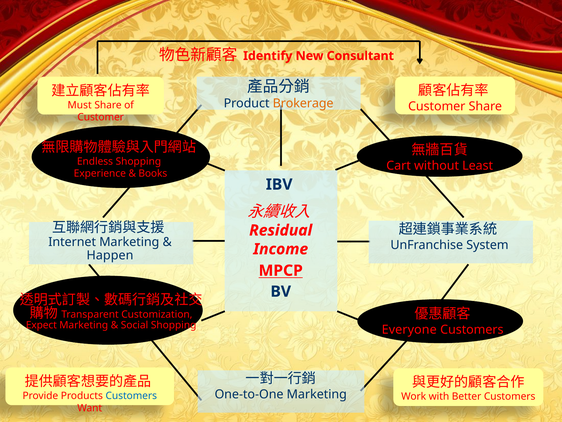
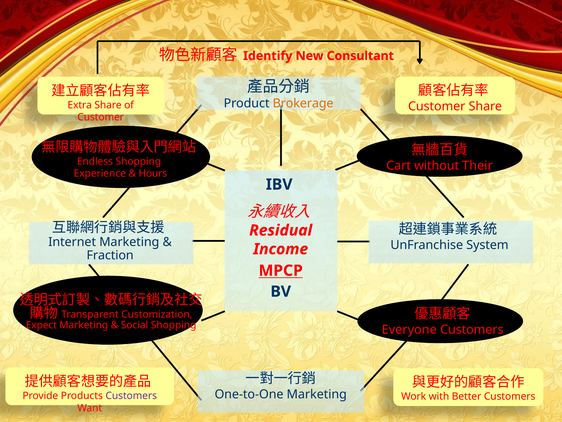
Must: Must -> Extra (80, 105)
Least: Least -> Their (478, 165)
Books: Books -> Hours (153, 173)
Happen: Happen -> Fraction (110, 255)
Customers colour: blue -> purple (131, 395)
